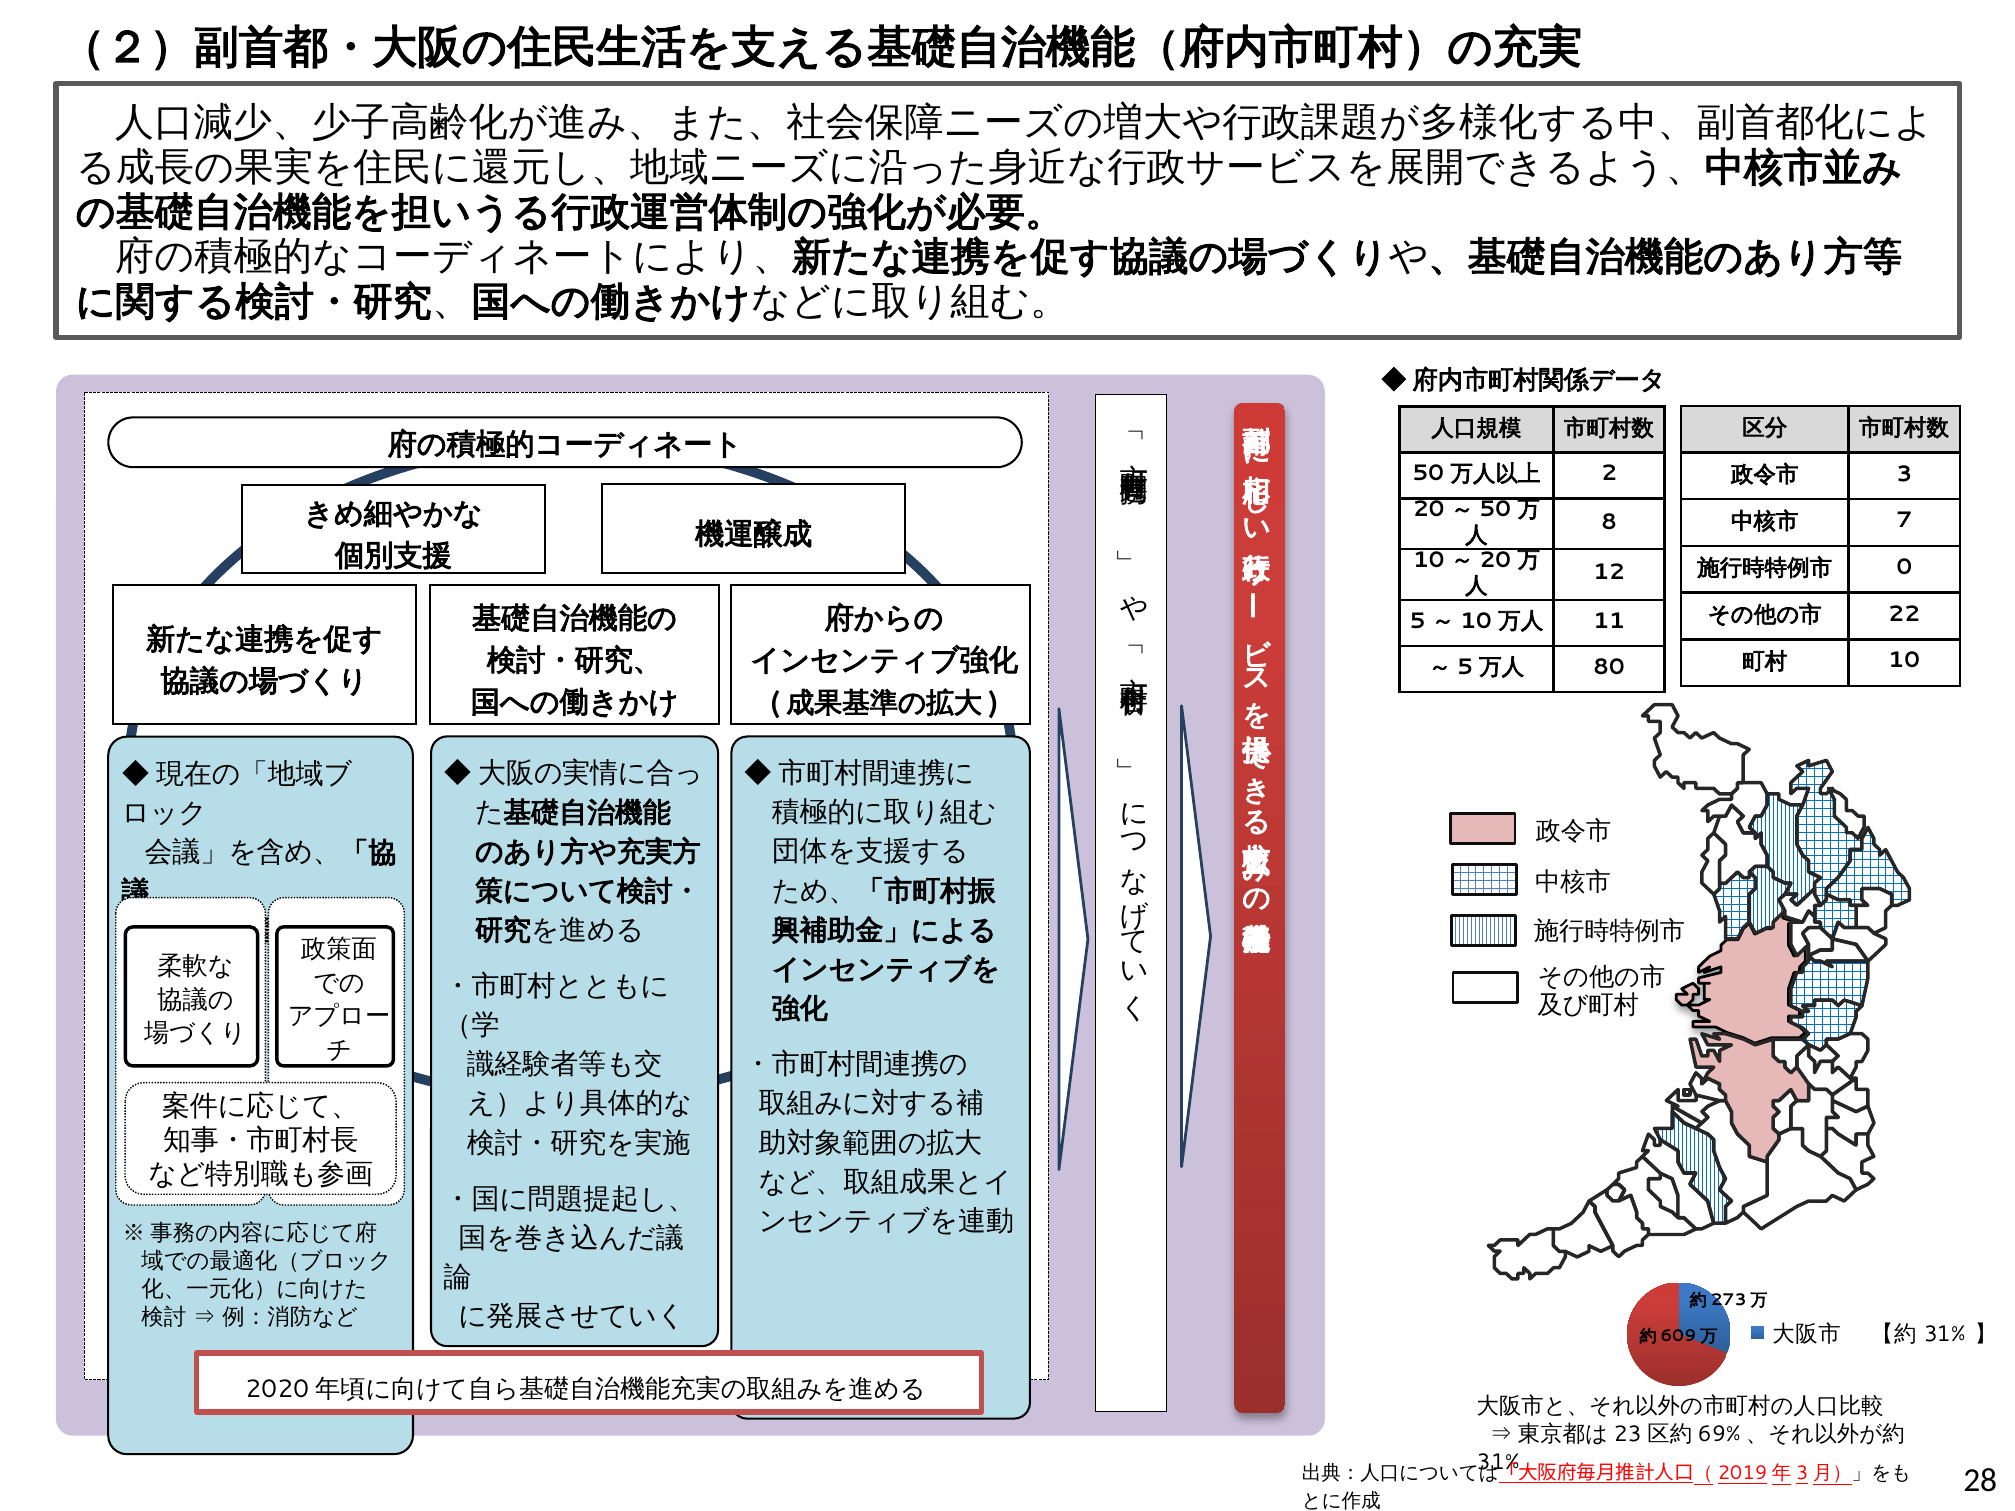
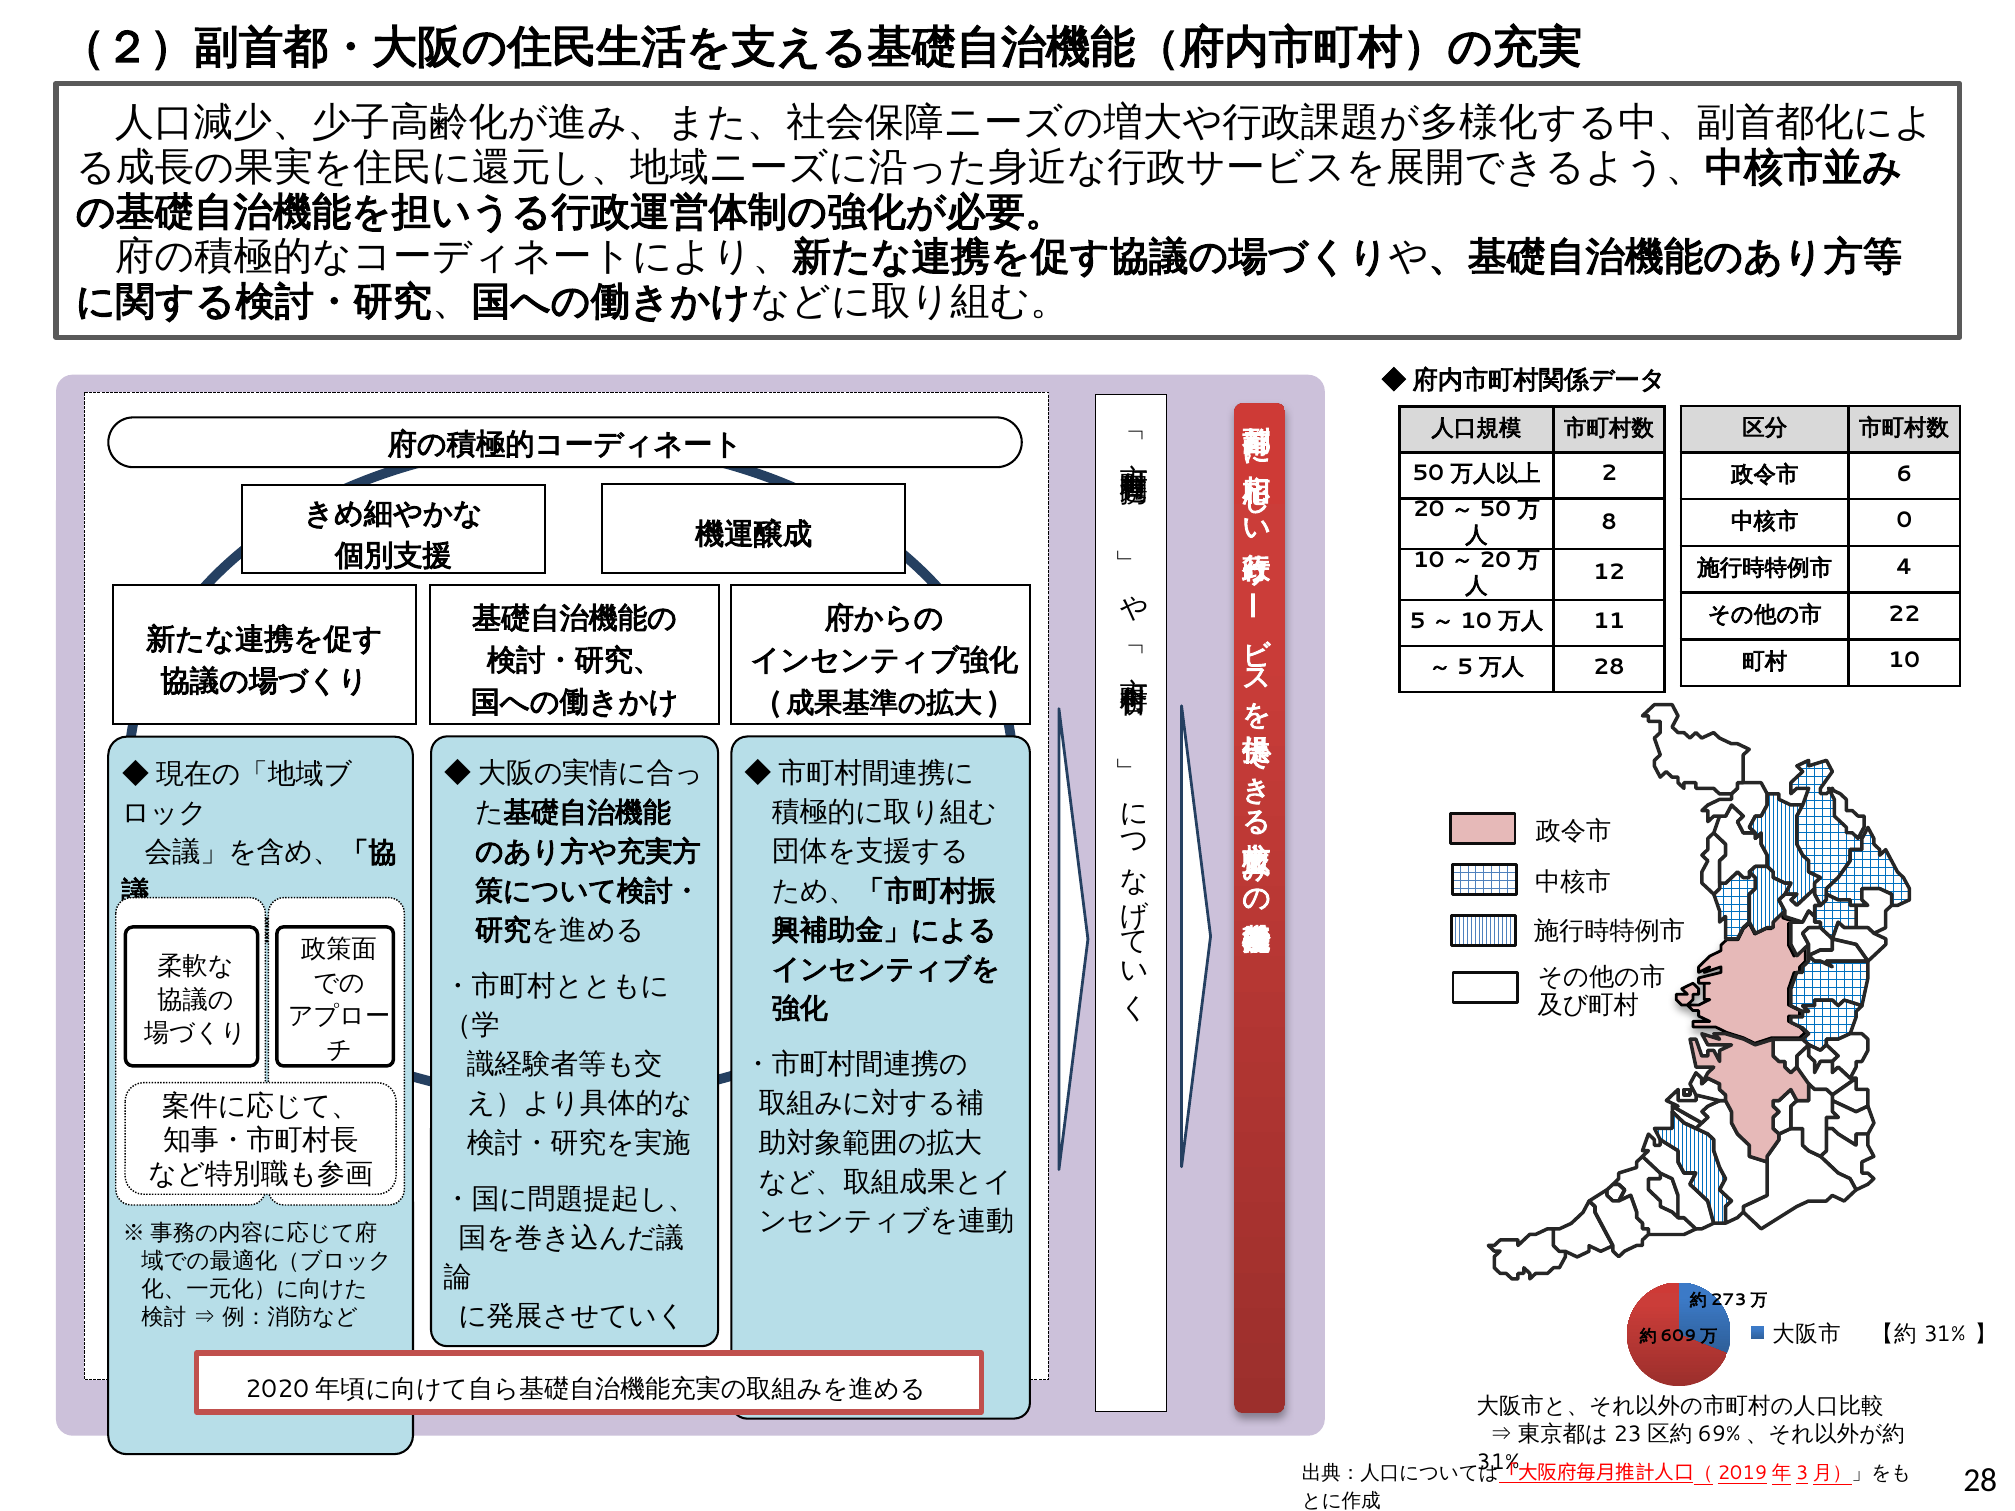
3: 3 -> 6 (1904, 474)
7: 7 -> 0 (1904, 520)
0: 0 -> 4 (1904, 567)
80: 80 -> 28 (1609, 667)
